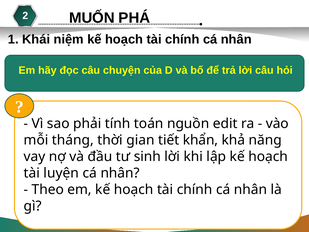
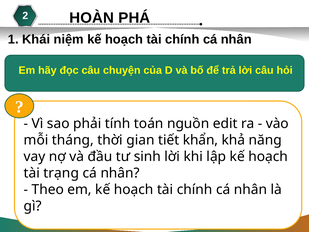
MUỐN: MUỐN -> HOÀN (92, 18)
luyện: luyện -> trạng (61, 173)
